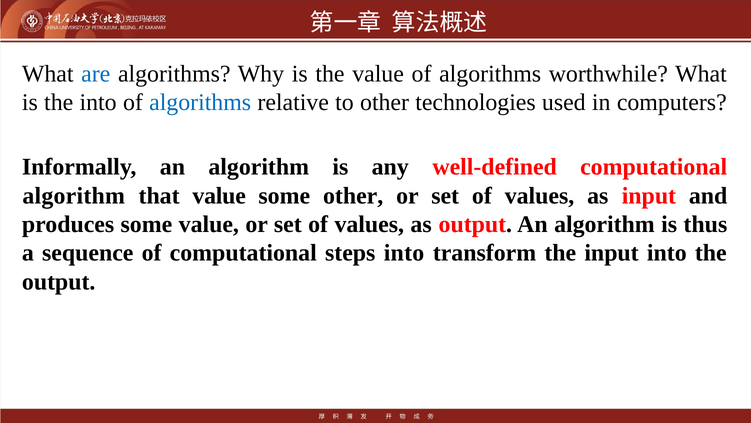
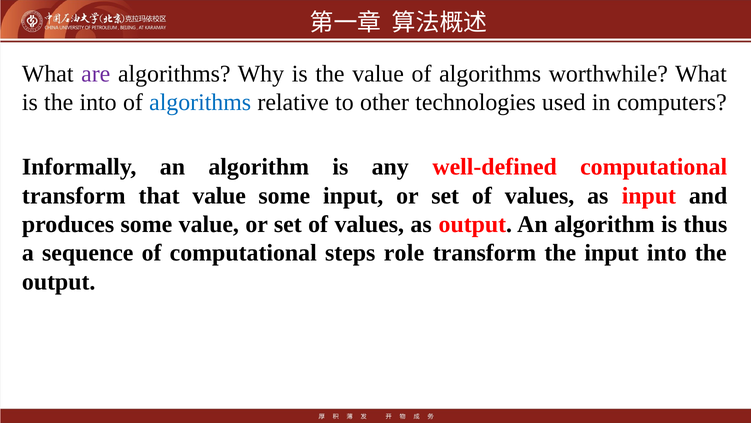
are colour: blue -> purple (96, 74)
algorithm: algorithm -> transform (74, 195)
some other: other -> input (353, 195)
steps into: into -> role (404, 253)
